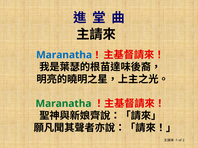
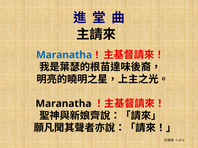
Maranatha colour: green -> black (63, 104)
